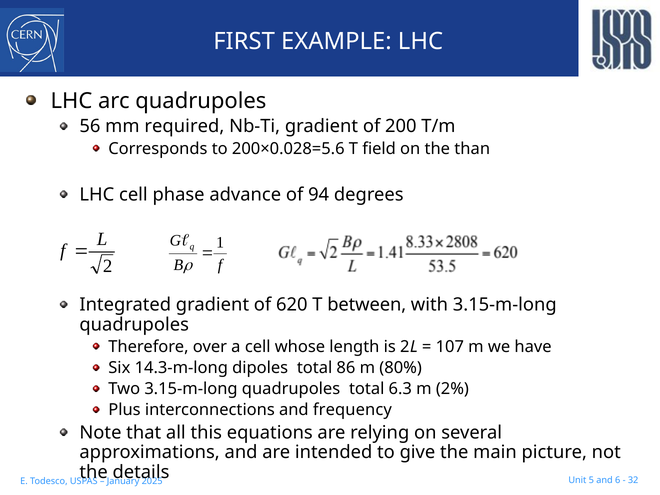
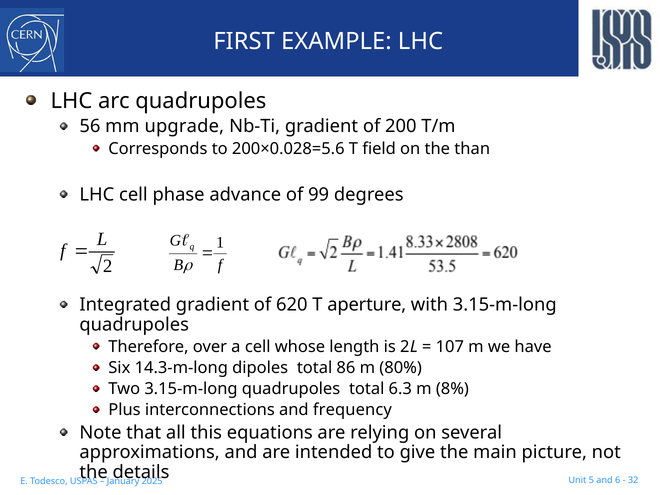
required: required -> upgrade (184, 126)
94: 94 -> 99 (319, 194)
between: between -> aperture (367, 305)
2%: 2% -> 8% (452, 389)
